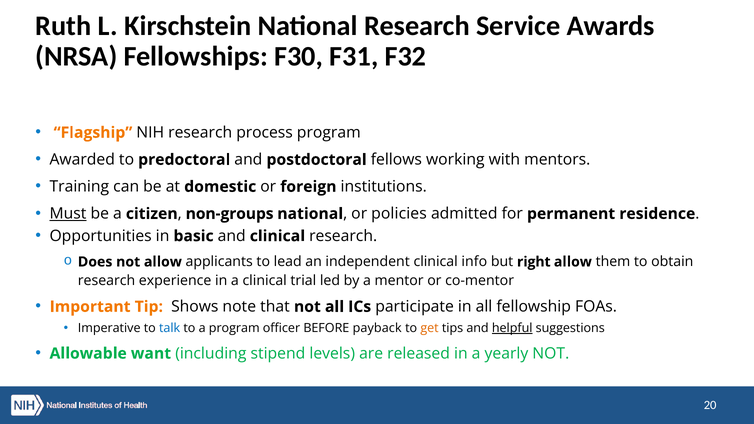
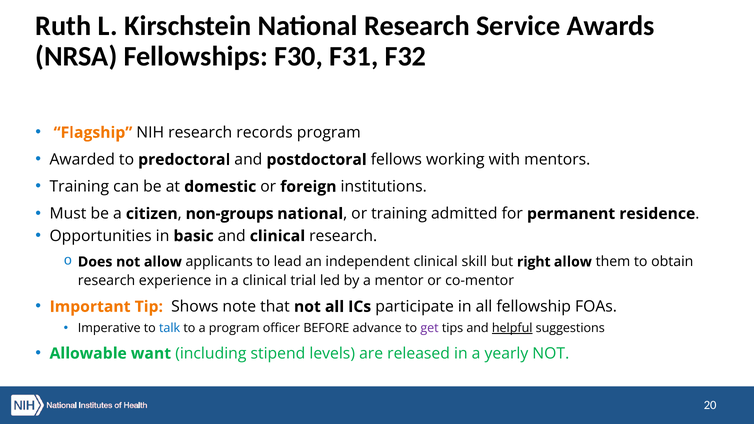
process: process -> records (264, 133)
Must underline: present -> none (68, 214)
or policies: policies -> training (399, 214)
info: info -> skill (474, 262)
payback: payback -> advance (377, 328)
get colour: orange -> purple (430, 328)
